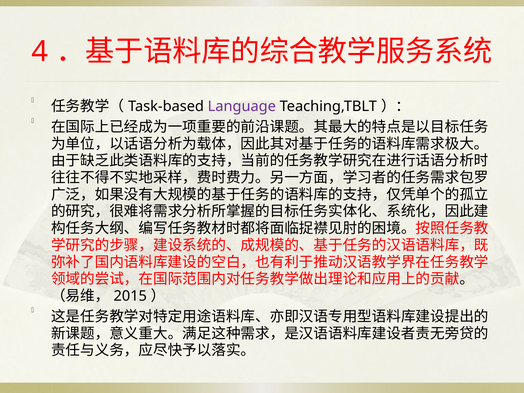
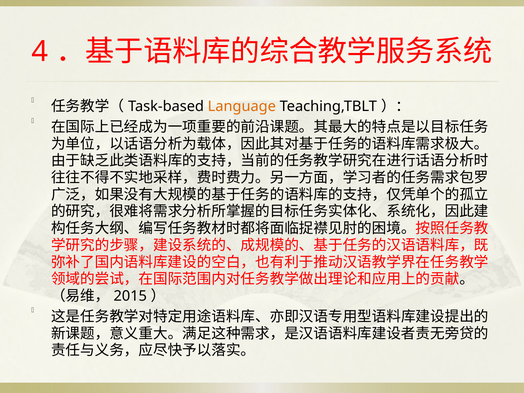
Language colour: purple -> orange (242, 106)
